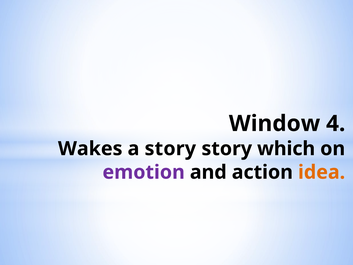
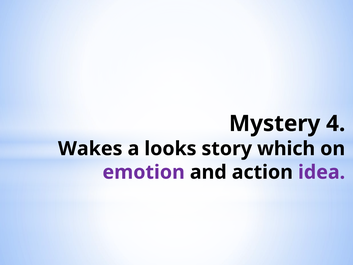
Window: Window -> Mystery (275, 123)
a story: story -> looks (170, 149)
idea colour: orange -> purple (322, 172)
